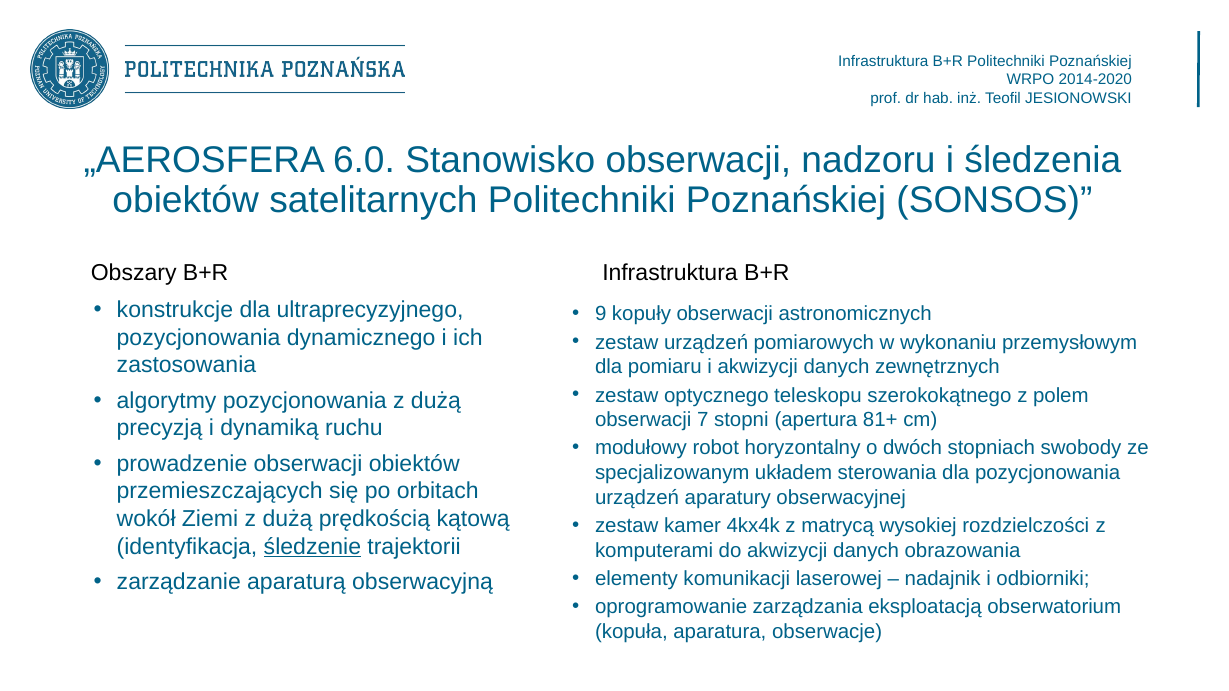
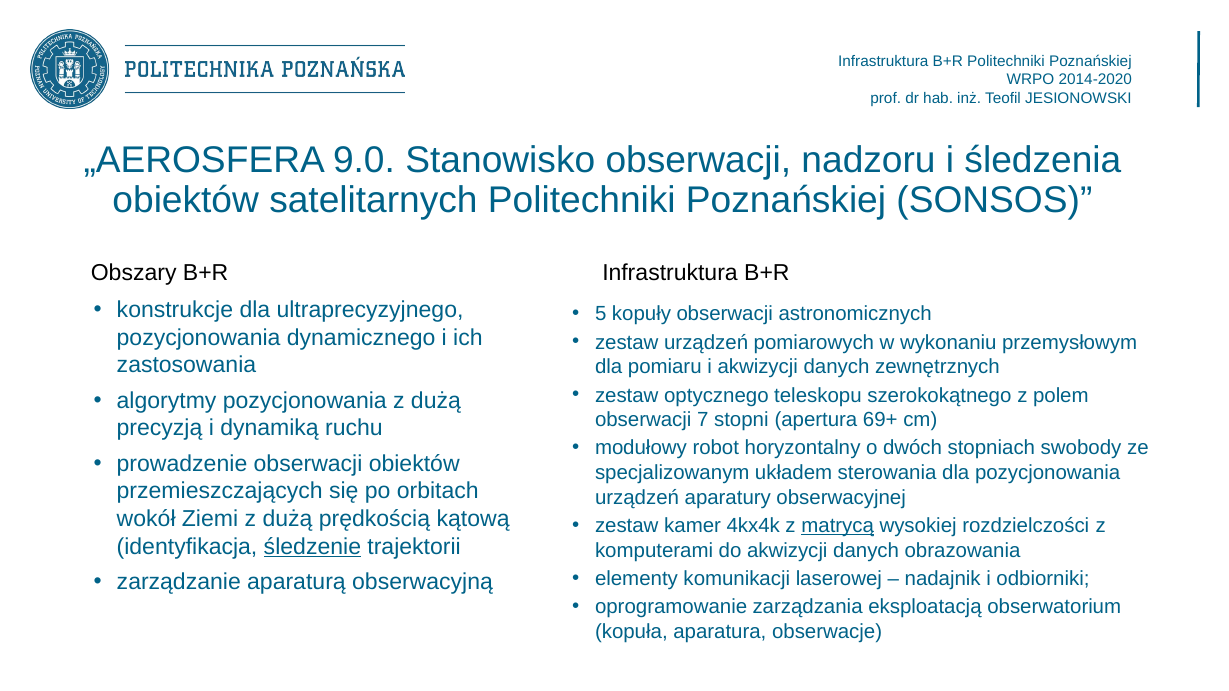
6.0: 6.0 -> 9.0 (364, 160)
9: 9 -> 5 (601, 314)
81+: 81+ -> 69+ (880, 420)
matrycą underline: none -> present (838, 526)
